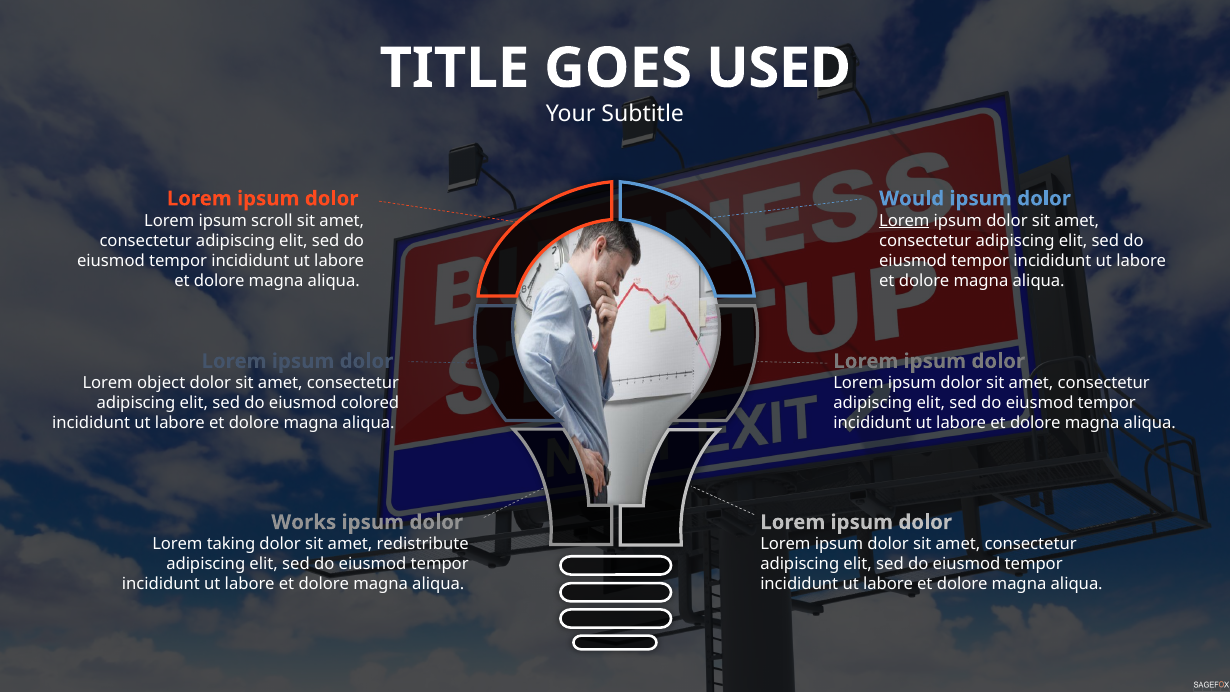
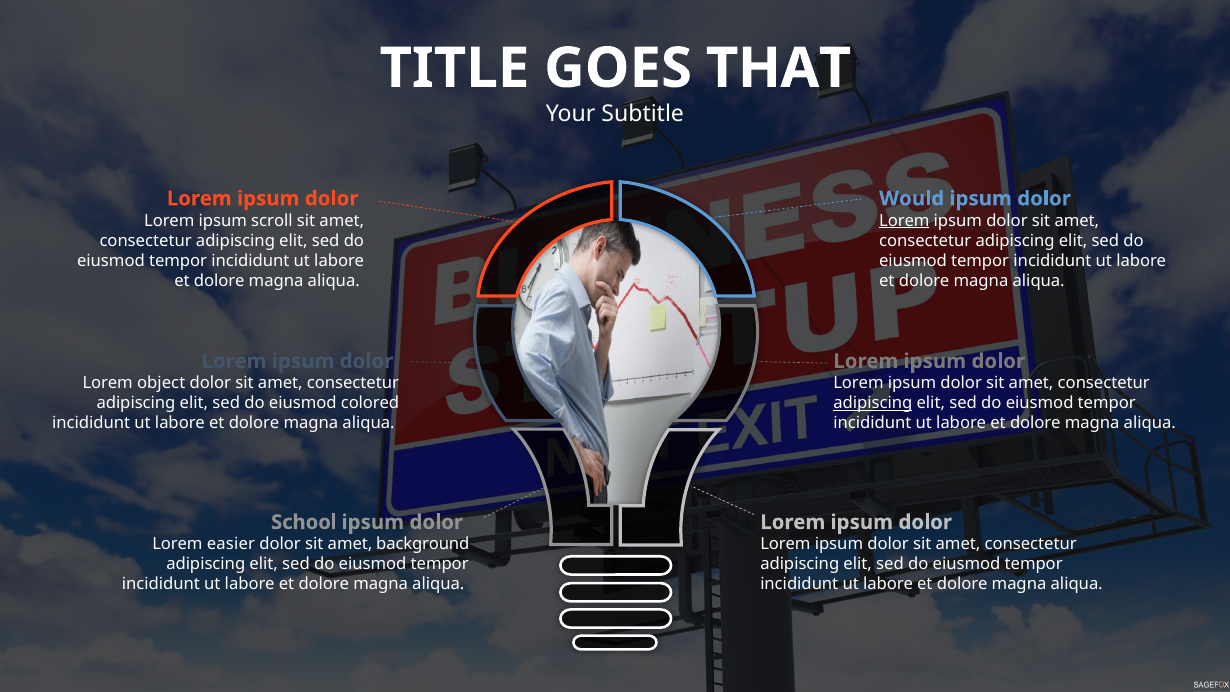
USED: USED -> THAT (779, 68)
adipiscing underline: none -> present (873, 403)
Works: Works -> School (304, 522)
taking: taking -> easier (231, 544)
redistribute: redistribute -> background (423, 544)
